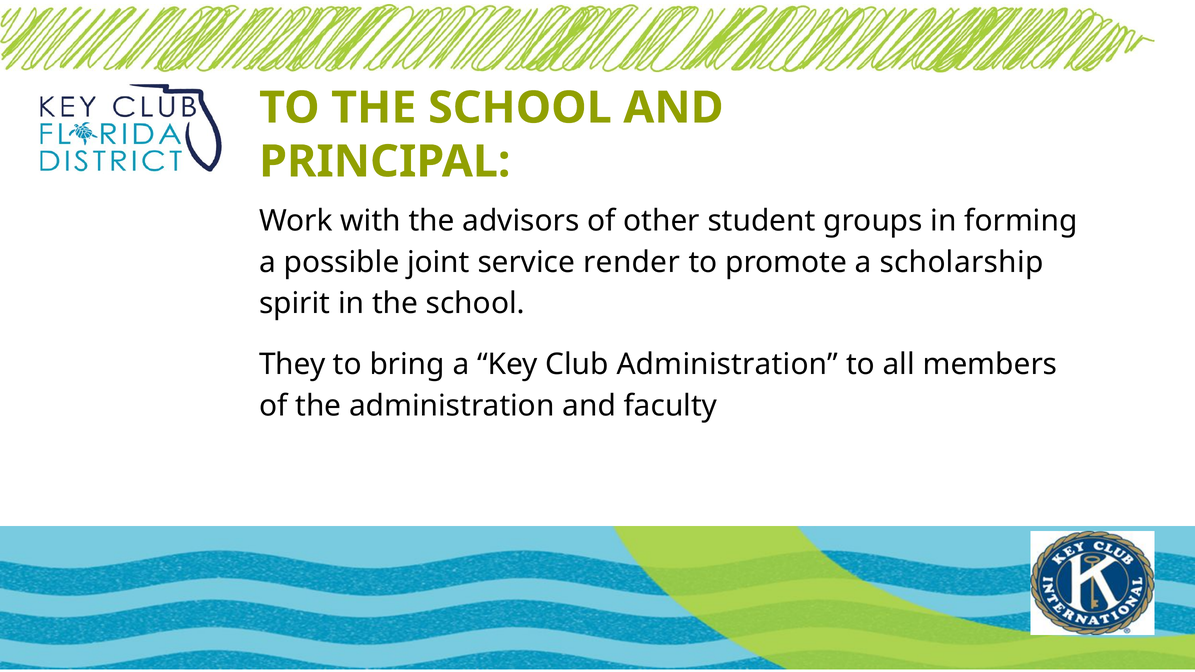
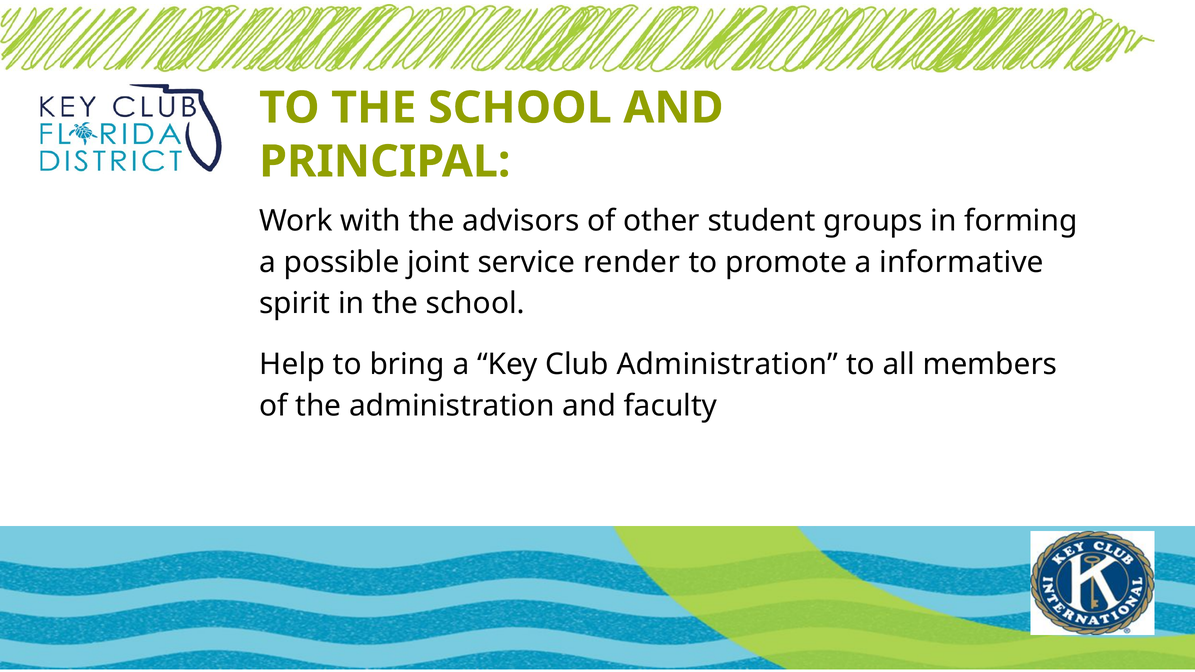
scholarship: scholarship -> informative (962, 262)
They: They -> Help (292, 365)
